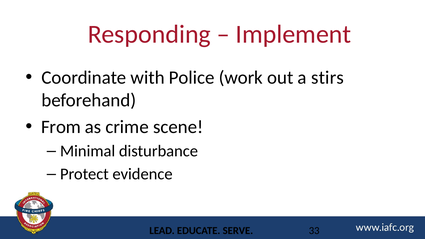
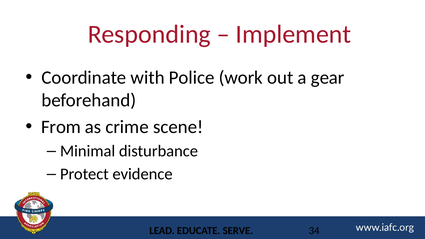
stirs: stirs -> gear (328, 78)
33: 33 -> 34 (314, 231)
